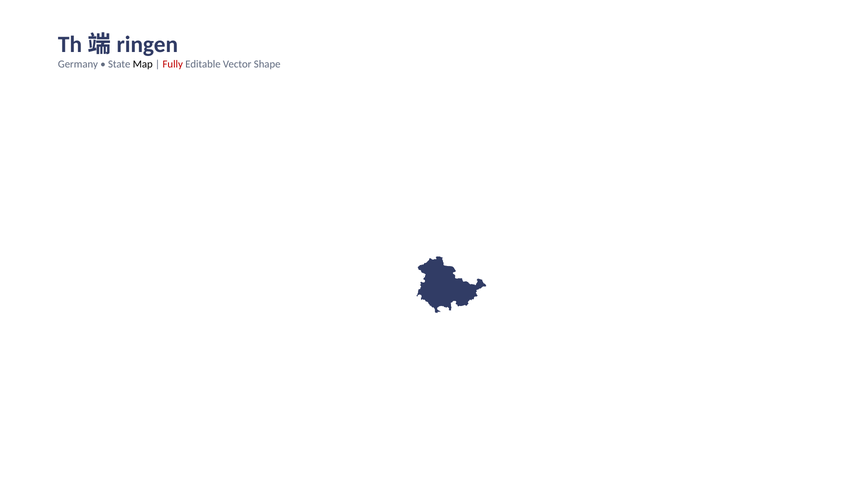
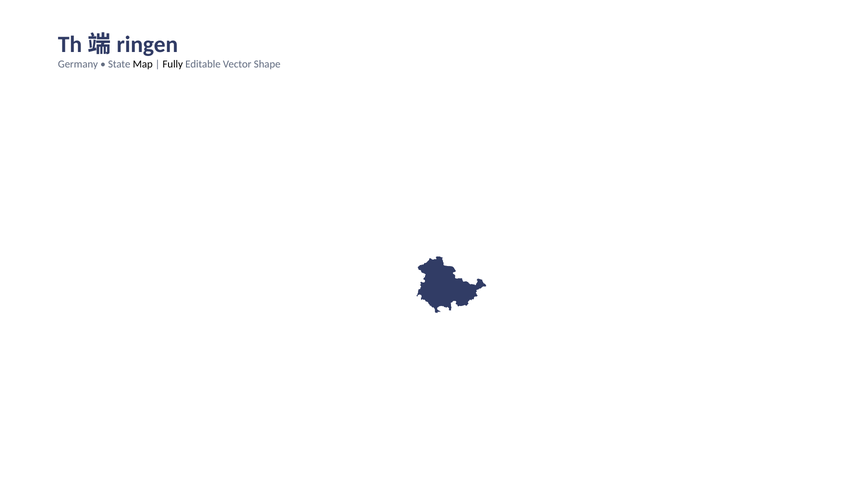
Fully colour: red -> black (173, 64)
